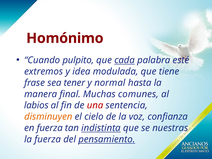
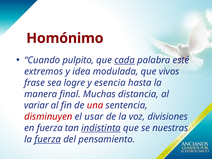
tiene: tiene -> vivos (169, 71)
tener: tener -> logre (74, 83)
normal: normal -> esencia (110, 83)
comunes: comunes -> distancia (138, 94)
labios: labios -> variar (36, 105)
disminuyen colour: orange -> red (48, 117)
cielo: cielo -> usar (94, 117)
confianza: confianza -> divisiones (168, 117)
fuerza underline: none -> present (48, 139)
pensamiento underline: present -> none (107, 139)
